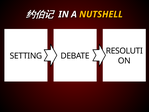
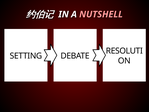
NUTSHELL colour: yellow -> pink (101, 14)
